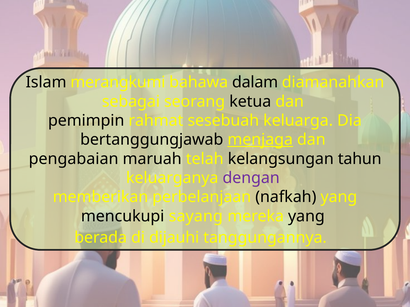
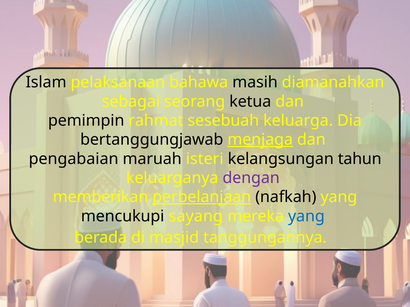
merangkumi: merangkumi -> pelaksanaan (118, 82)
dalam: dalam -> masih (255, 82)
telah: telah -> isteri (205, 159)
perbelanjaan underline: none -> present (202, 197)
yang colour: black -> blue (306, 216)
dijauhi: dijauhi -> masjid (174, 238)
